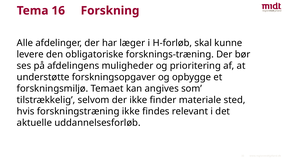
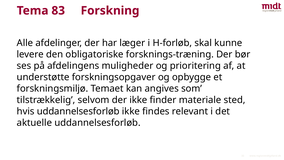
16: 16 -> 83 (58, 11)
hvis forskningstræning: forskningstræning -> uddannelsesforløb (78, 111)
